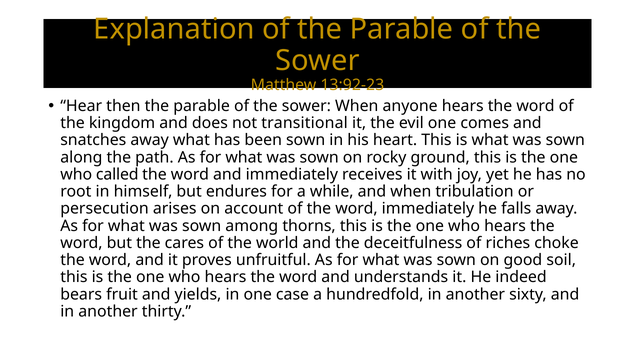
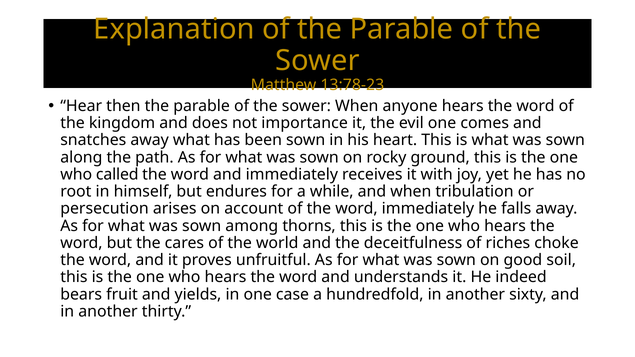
13:92-23: 13:92-23 -> 13:78-23 (352, 85)
transitional: transitional -> importance (305, 123)
